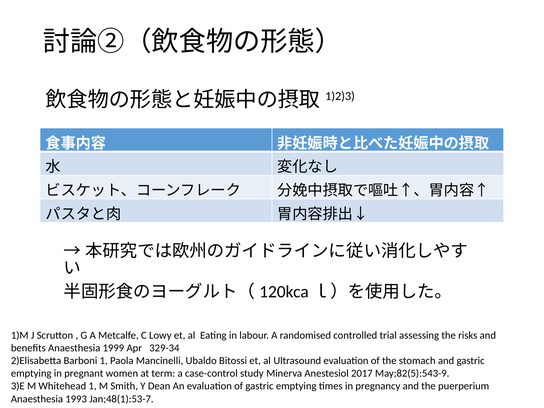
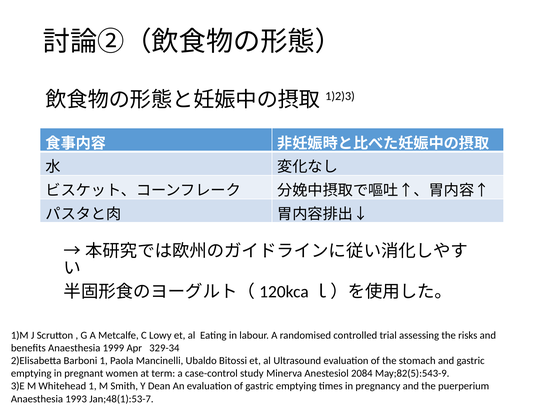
2017: 2017 -> 2084 (362, 373)
